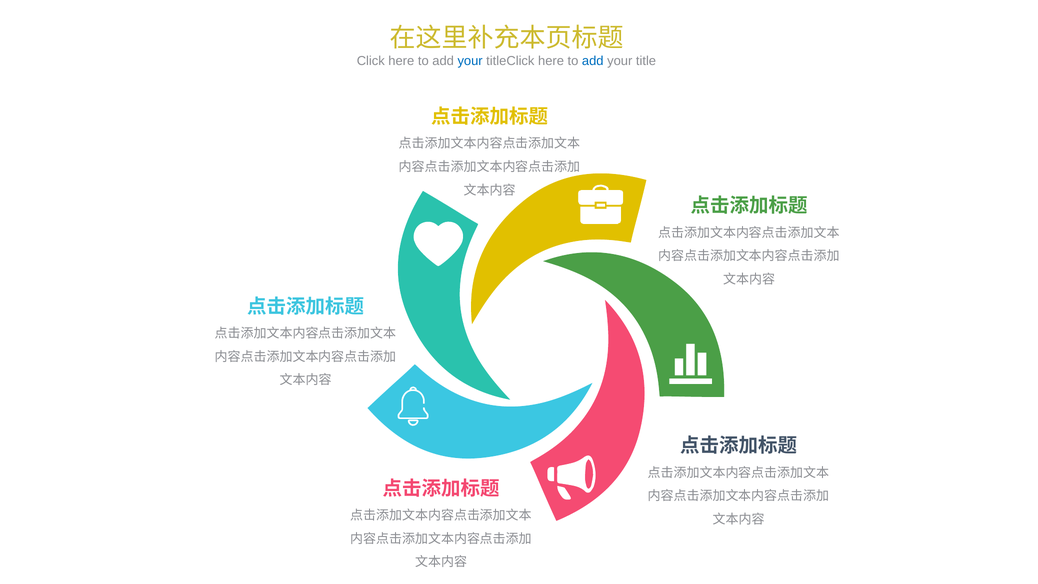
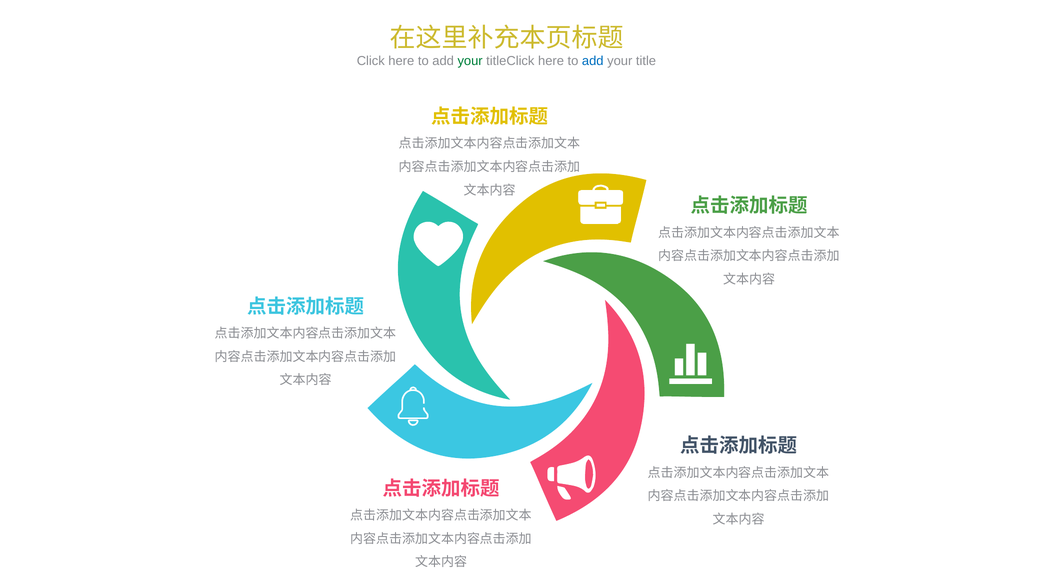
your colour: blue -> green (470, 61)
